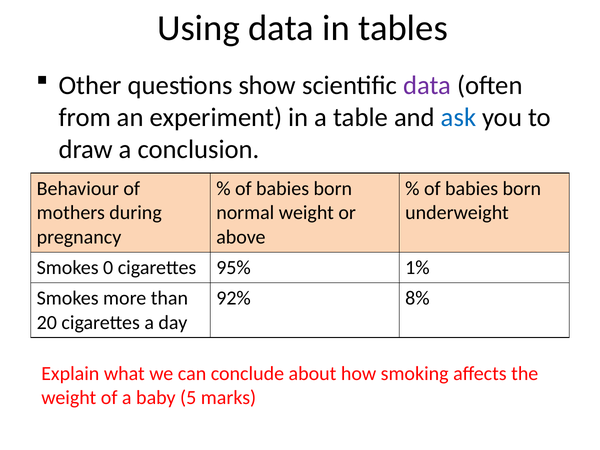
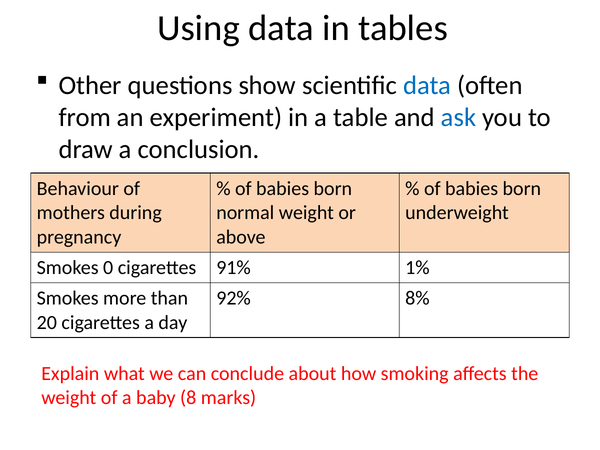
data colour: purple -> blue (427, 85)
95%: 95% -> 91% (234, 268)
5: 5 -> 8 (188, 398)
